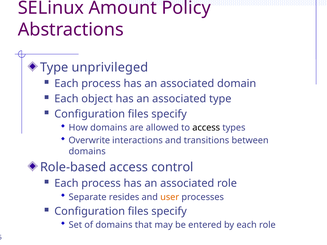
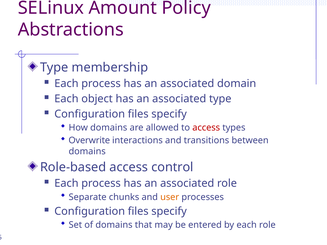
unprivileged: unprivileged -> membership (110, 67)
access colour: black -> red (206, 128)
resides: resides -> chunks (124, 197)
